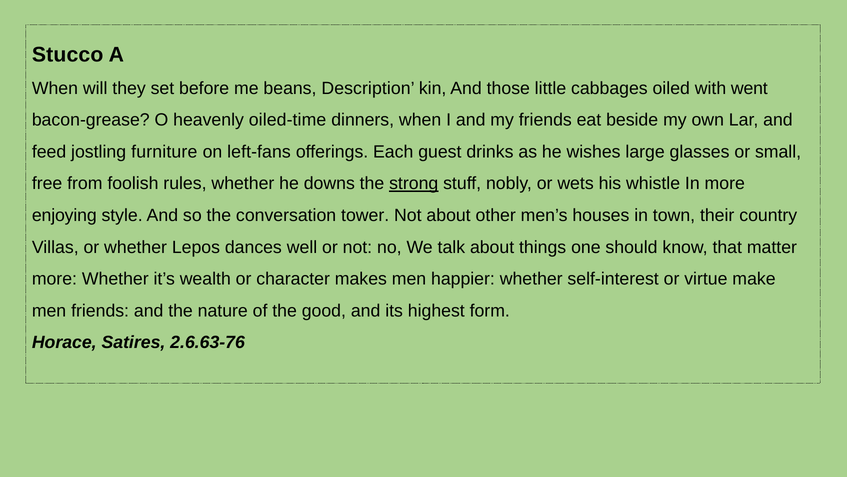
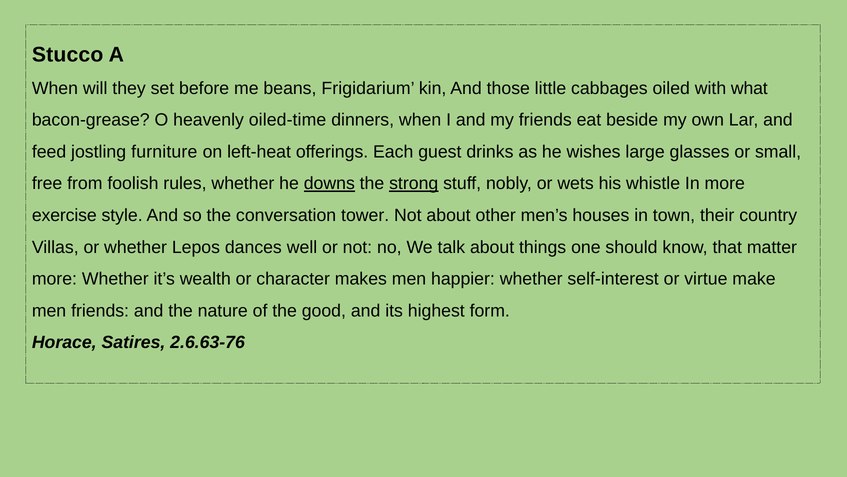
Description: Description -> Frigidarium (368, 88)
went: went -> what (749, 88)
left-fans: left-fans -> left-heat (259, 152)
downs underline: none -> present (329, 183)
enjoying: enjoying -> exercise (64, 215)
